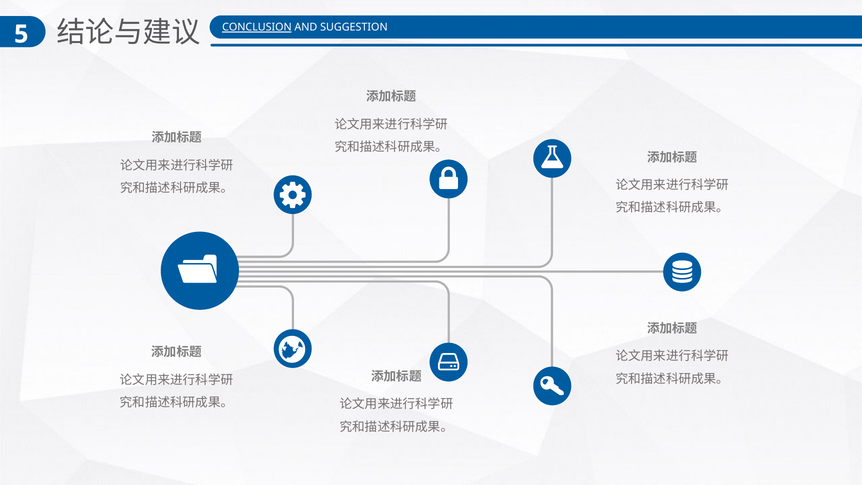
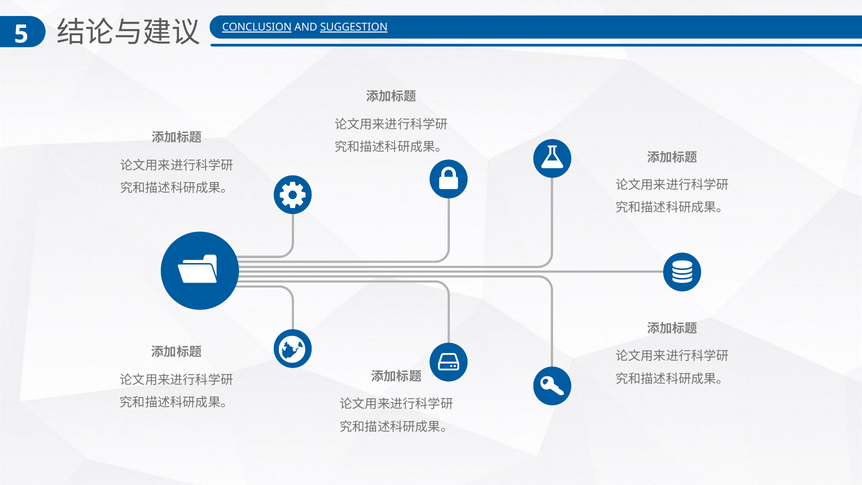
SUGGESTION underline: none -> present (354, 27)
